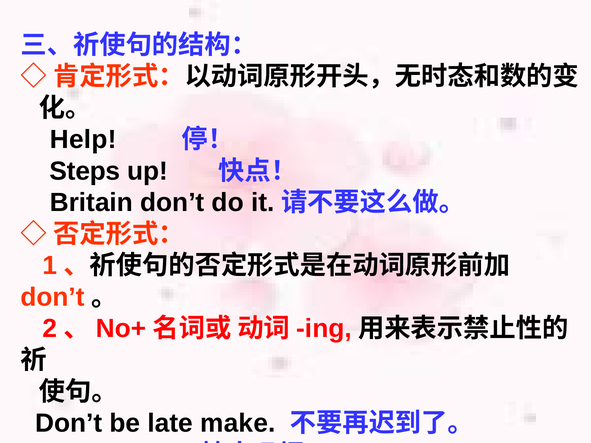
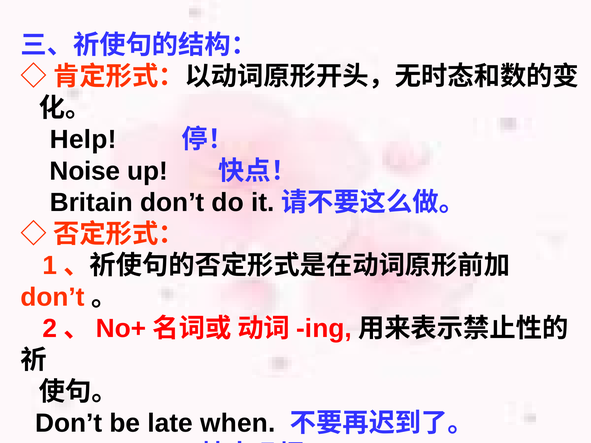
Steps: Steps -> Noise (85, 171)
make: make -> when (238, 423)
